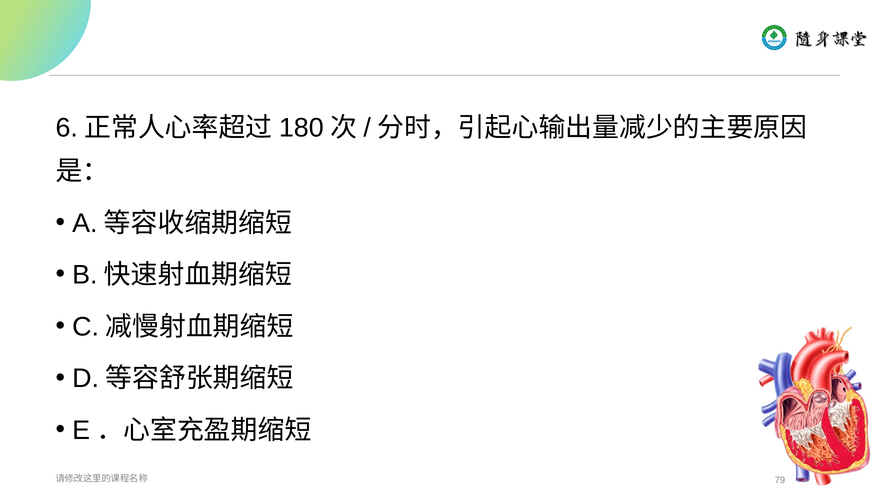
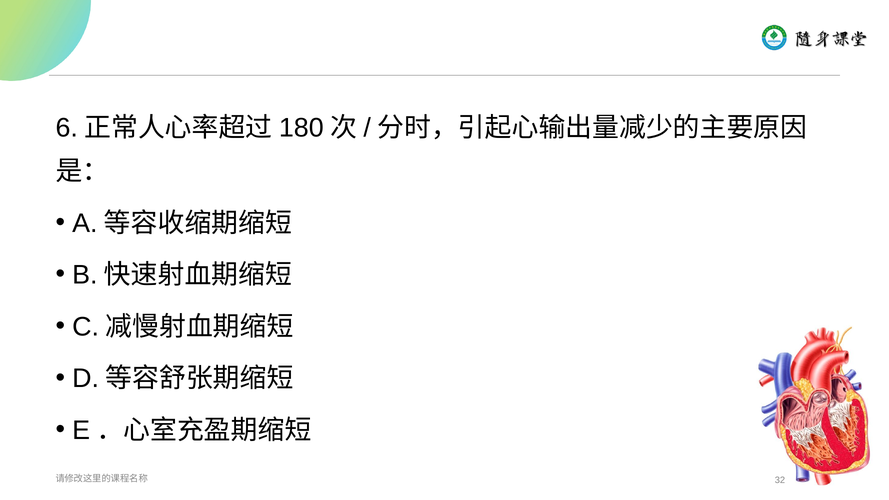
79: 79 -> 32 (780, 480)
